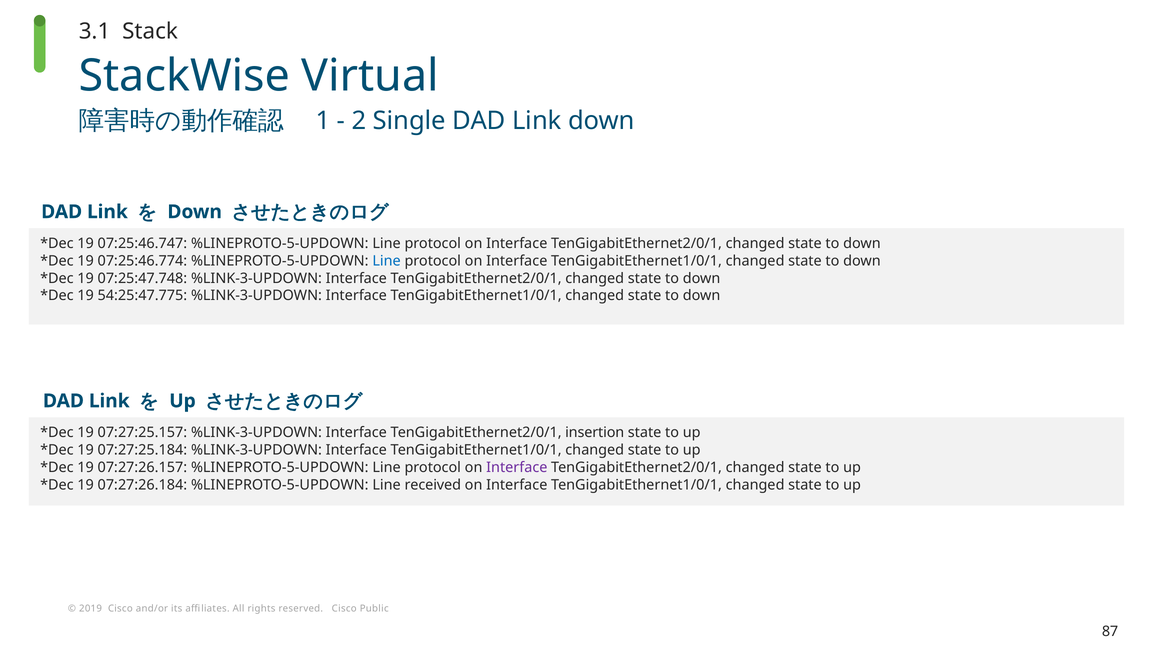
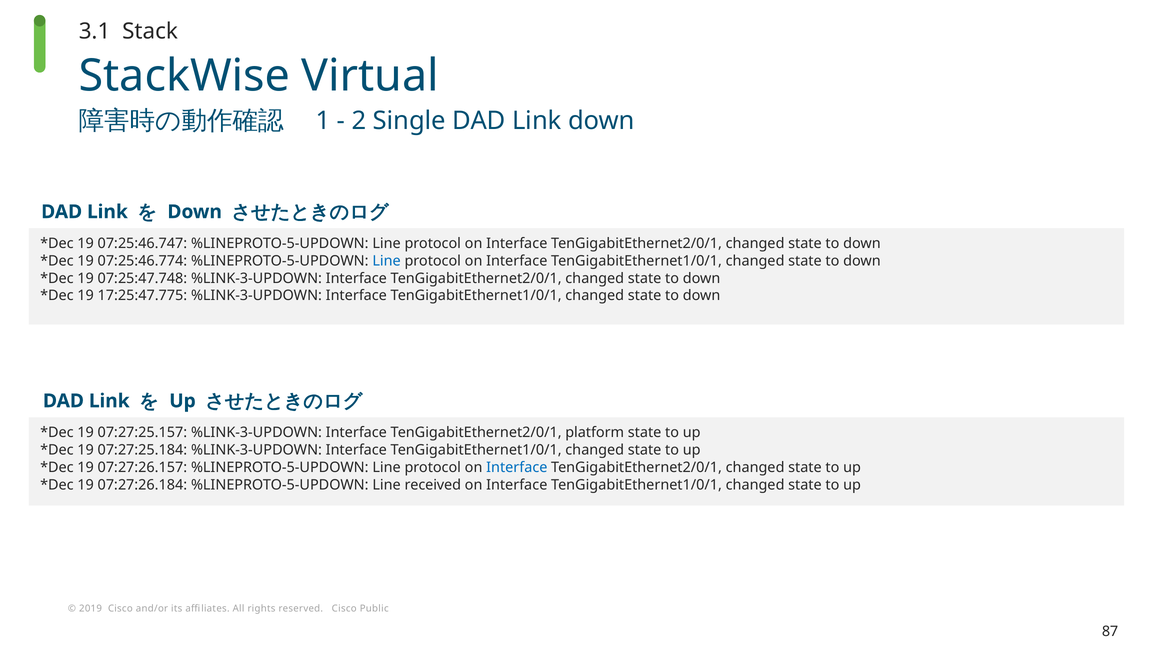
54:25:47.775: 54:25:47.775 -> 17:25:47.775 (142, 295)
insertion: insertion -> platform (595, 432)
Interface colour: purple -> blue (517, 467)
